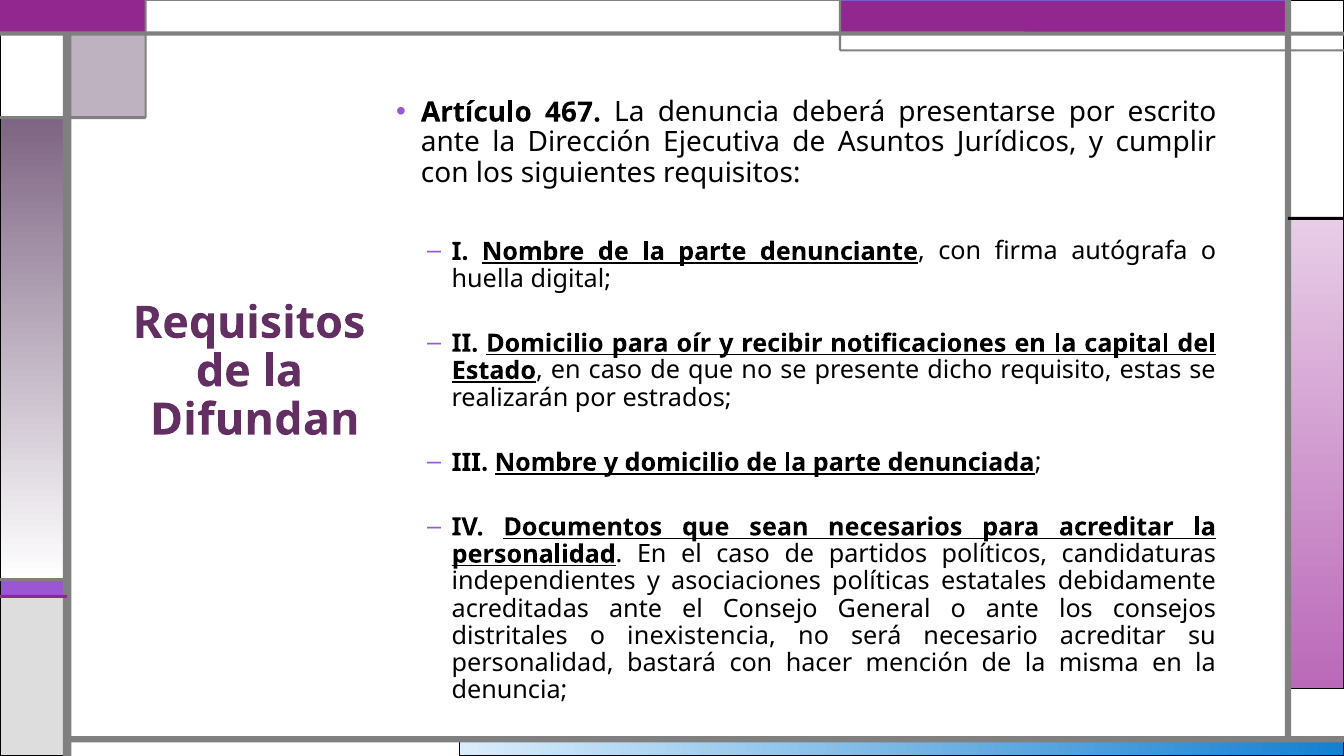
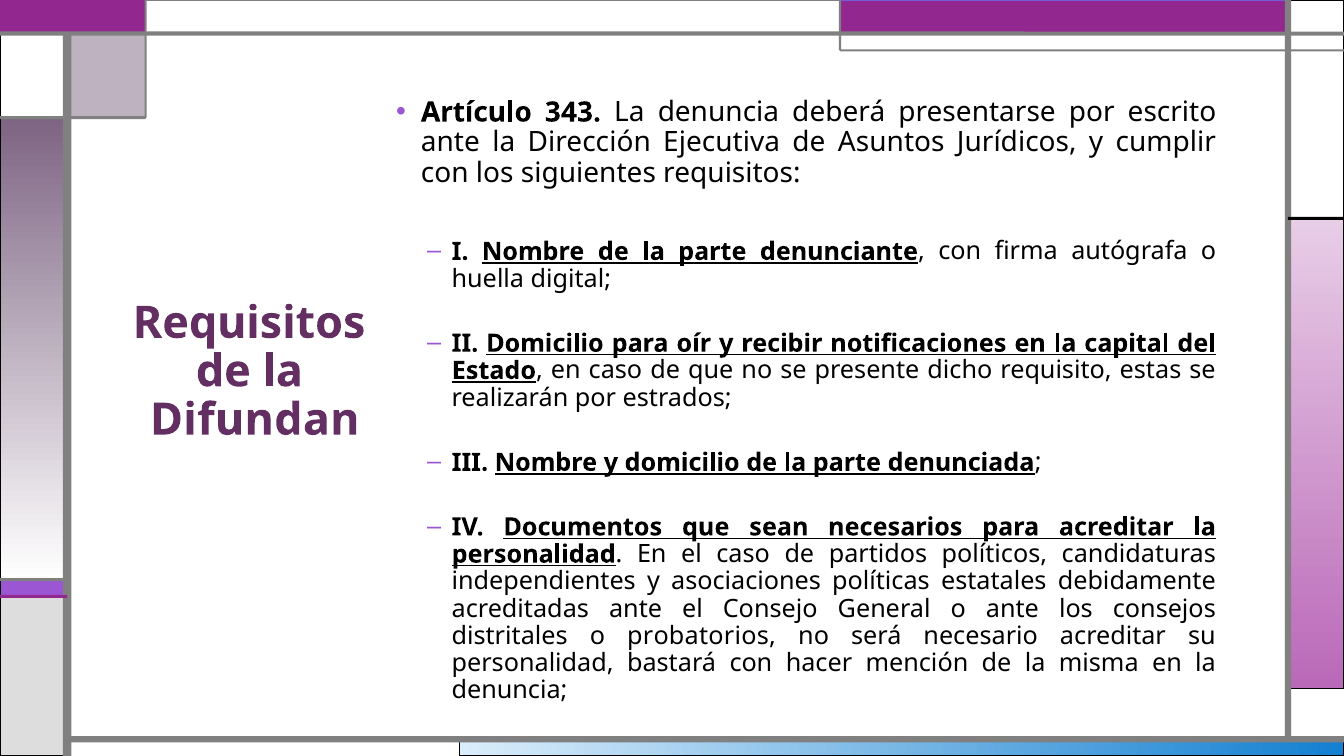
467: 467 -> 343 (573, 112)
inexistencia: inexistencia -> probatorios (701, 636)
